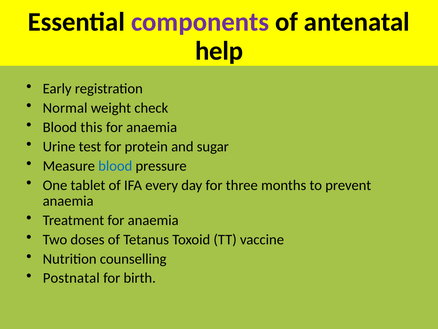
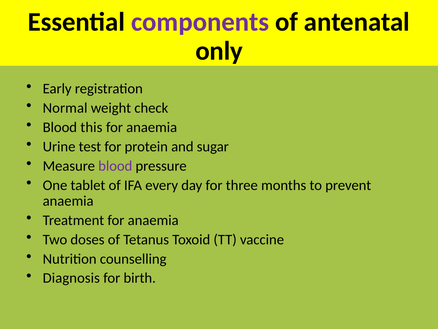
help: help -> only (219, 51)
blood colour: blue -> purple (115, 166)
Postnatal: Postnatal -> Diagnosis (71, 278)
